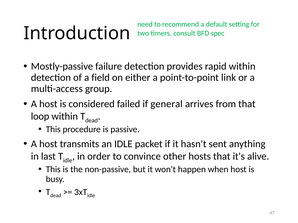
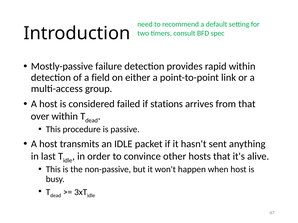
general: general -> stations (167, 104)
loop: loop -> over (40, 117)
